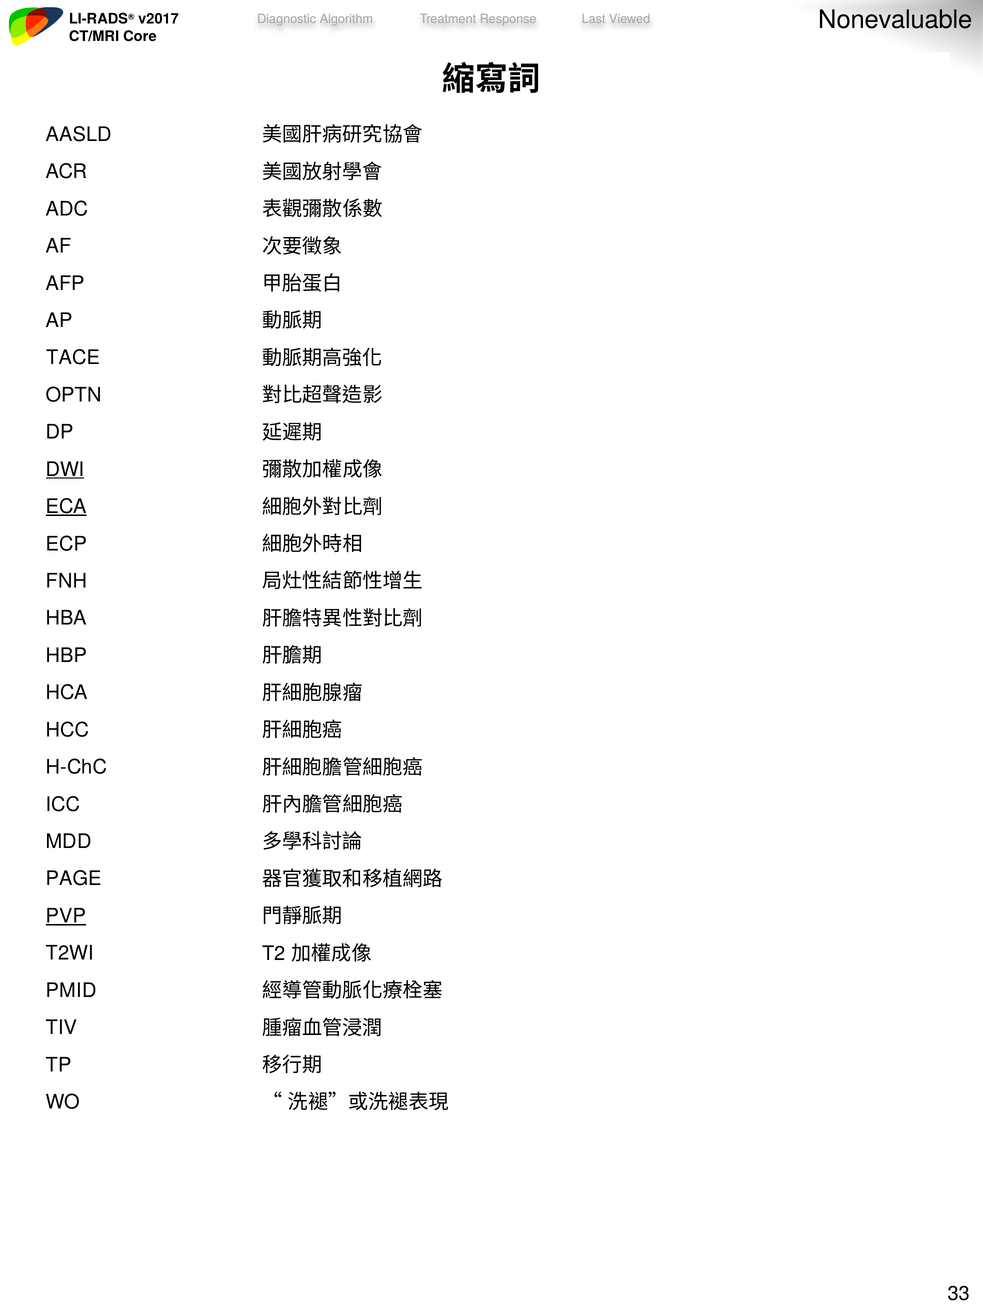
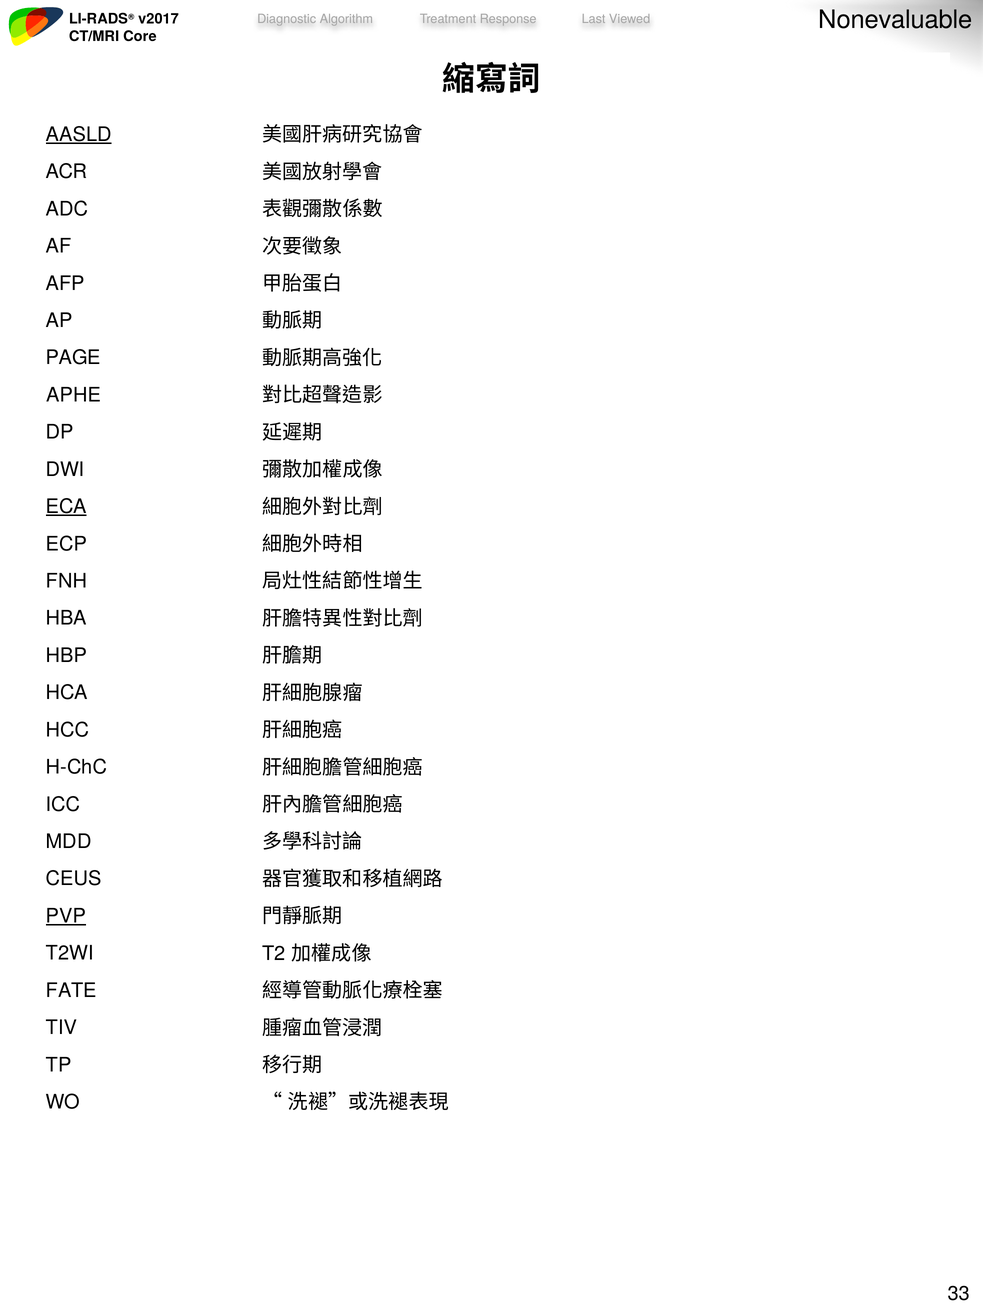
AASLD underline: none -> present (79, 135)
TACE: TACE -> PAGE (73, 358)
OPTN: OPTN -> APHE (74, 395)
DWI underline: present -> none (65, 469)
PAGE: PAGE -> CEUS (74, 879)
PMID: PMID -> FATE (71, 990)
